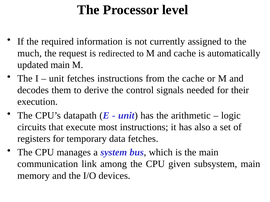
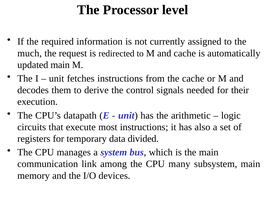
data fetches: fetches -> divided (143, 139)
given: given -> many (179, 164)
